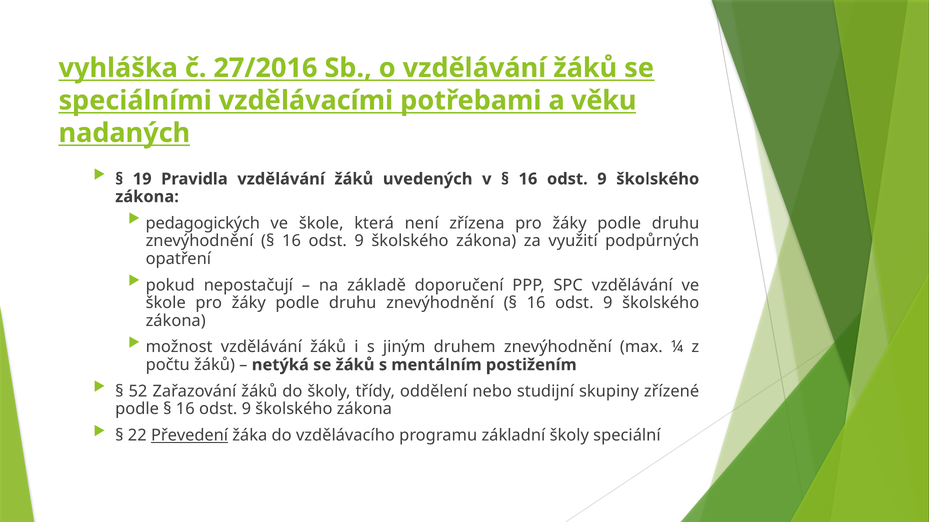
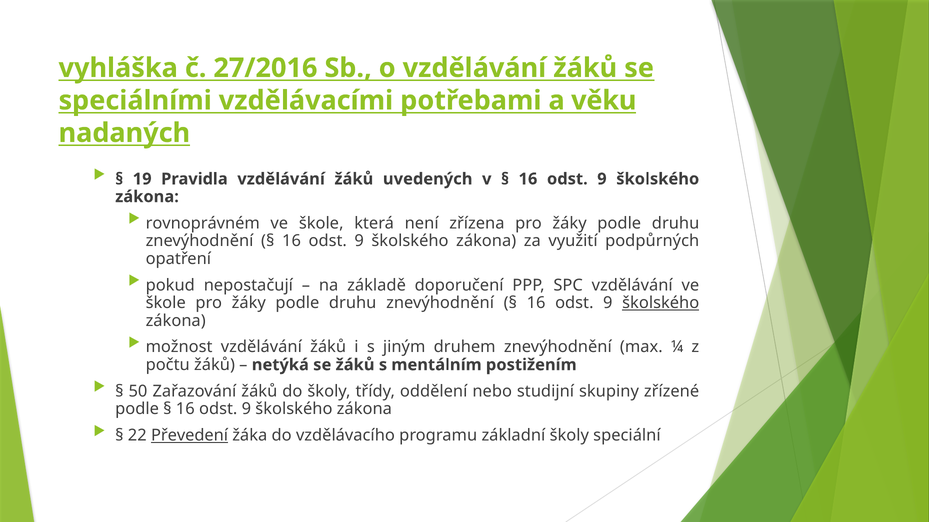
pedagogických: pedagogických -> rovnoprávném (203, 223)
školského underline: none -> present (661, 303)
52: 52 -> 50 (138, 392)
